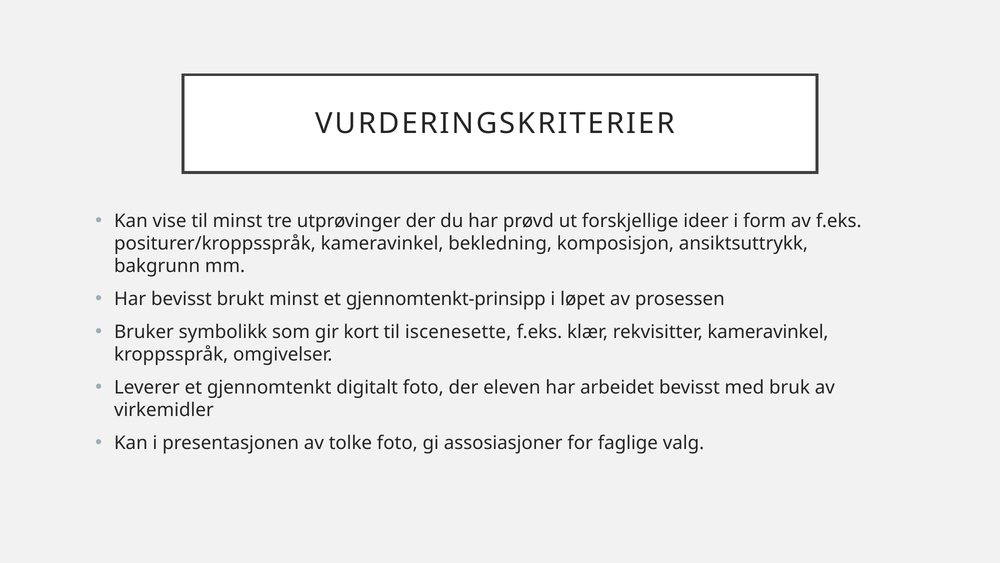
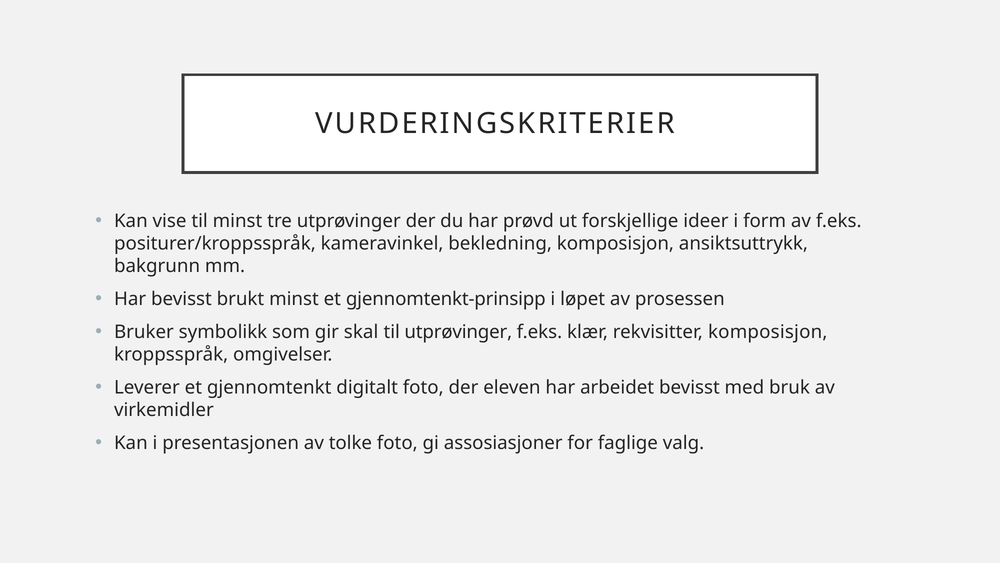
kort: kort -> skal (361, 332)
til iscenesette: iscenesette -> utprøvinger (458, 332)
rekvisitter kameravinkel: kameravinkel -> komposisjon (768, 332)
